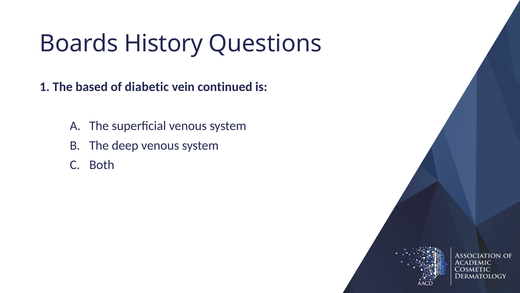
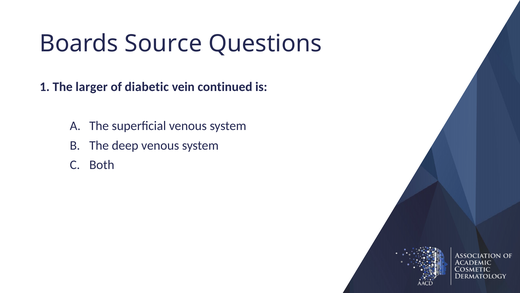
History: History -> Source (163, 44)
based: based -> larger (92, 87)
